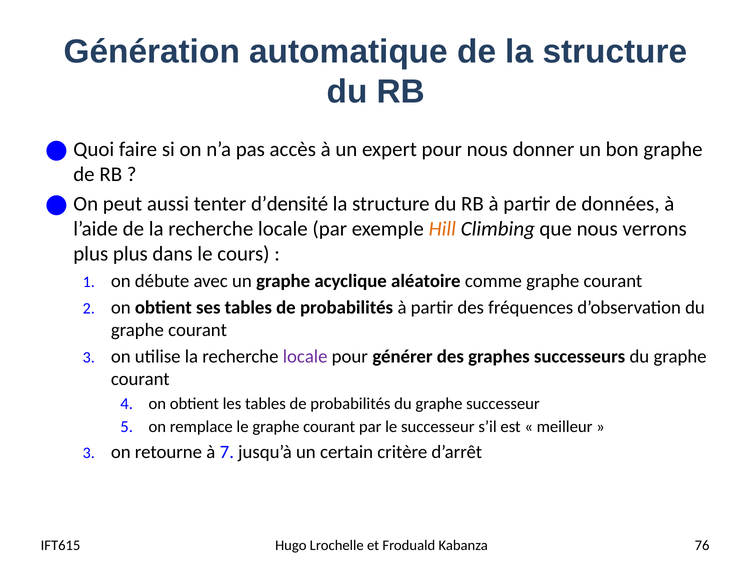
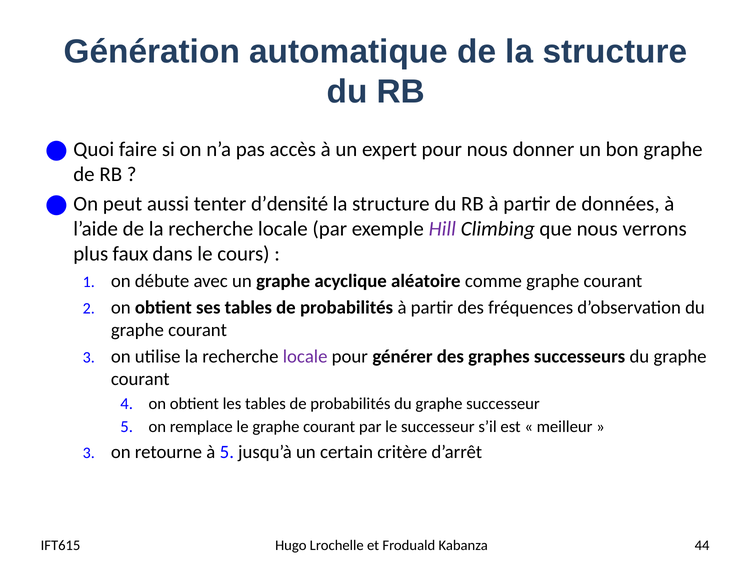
Hill colour: orange -> purple (442, 229)
plus plus: plus -> faux (130, 254)
à 7: 7 -> 5 (227, 452)
76: 76 -> 44 (702, 545)
